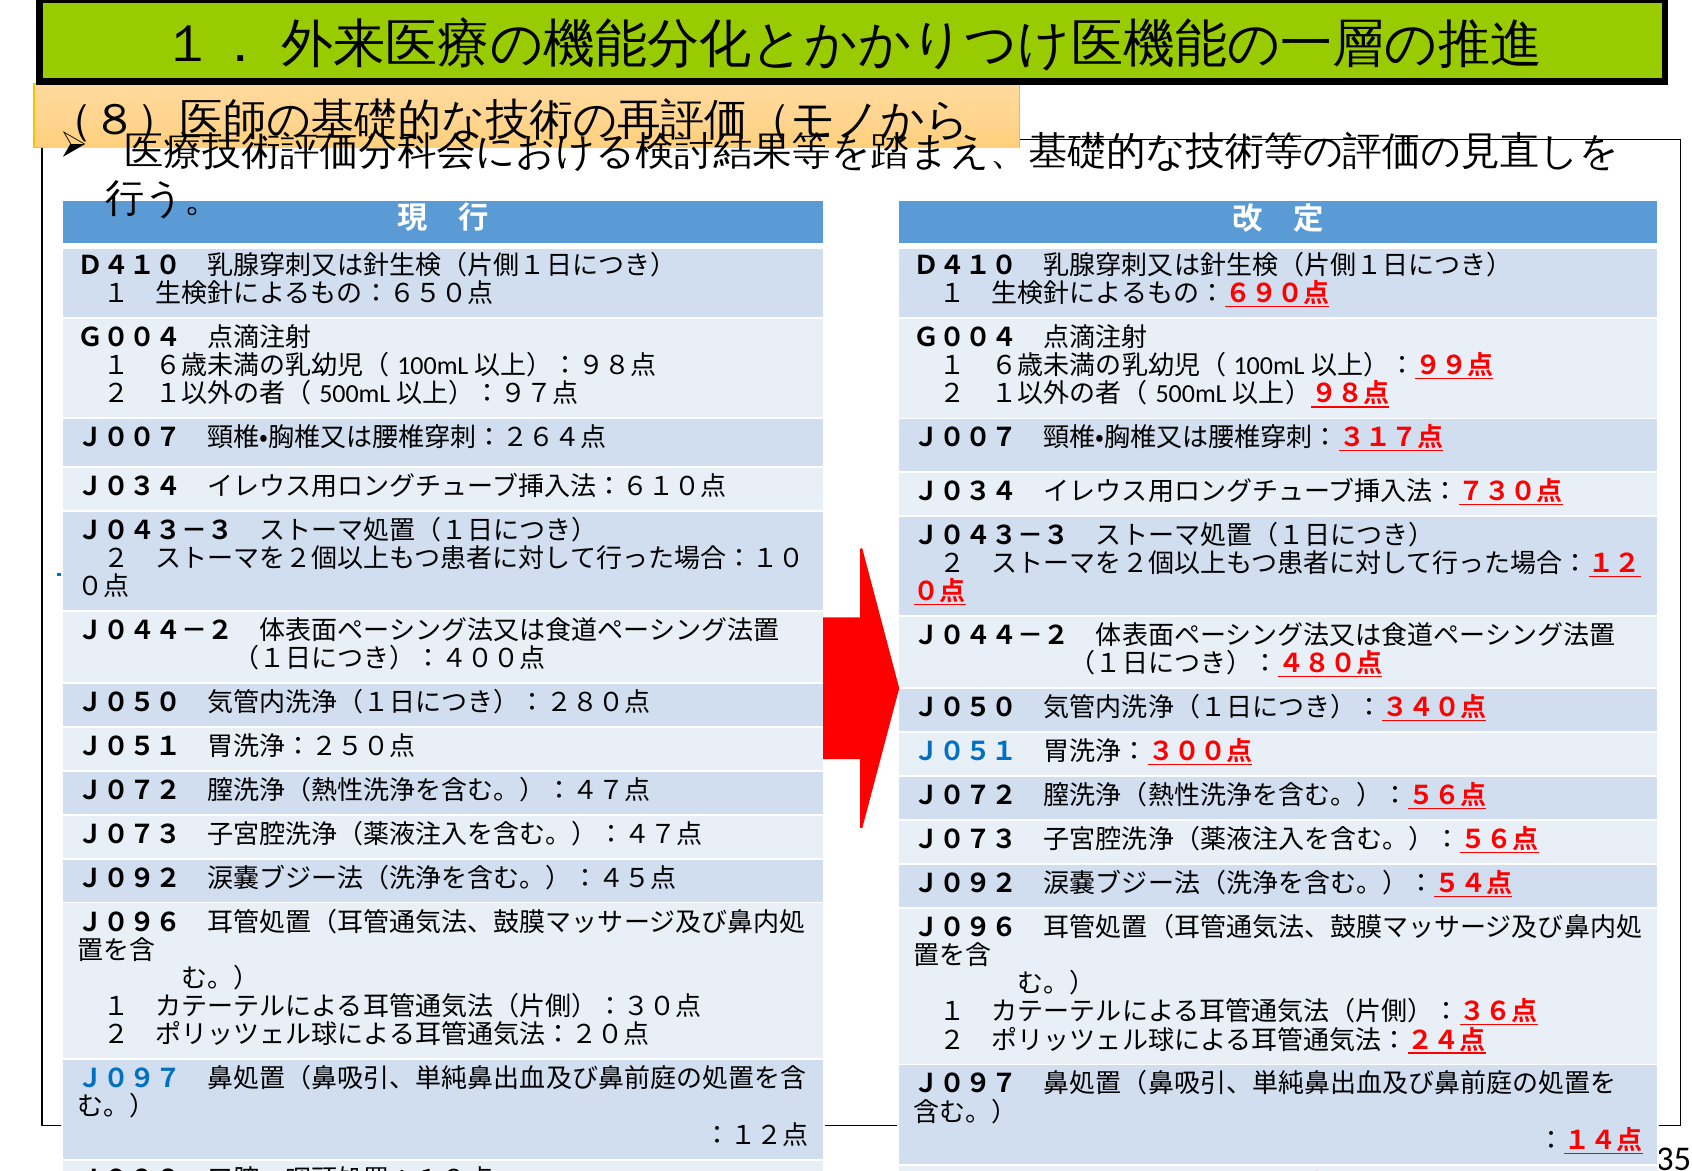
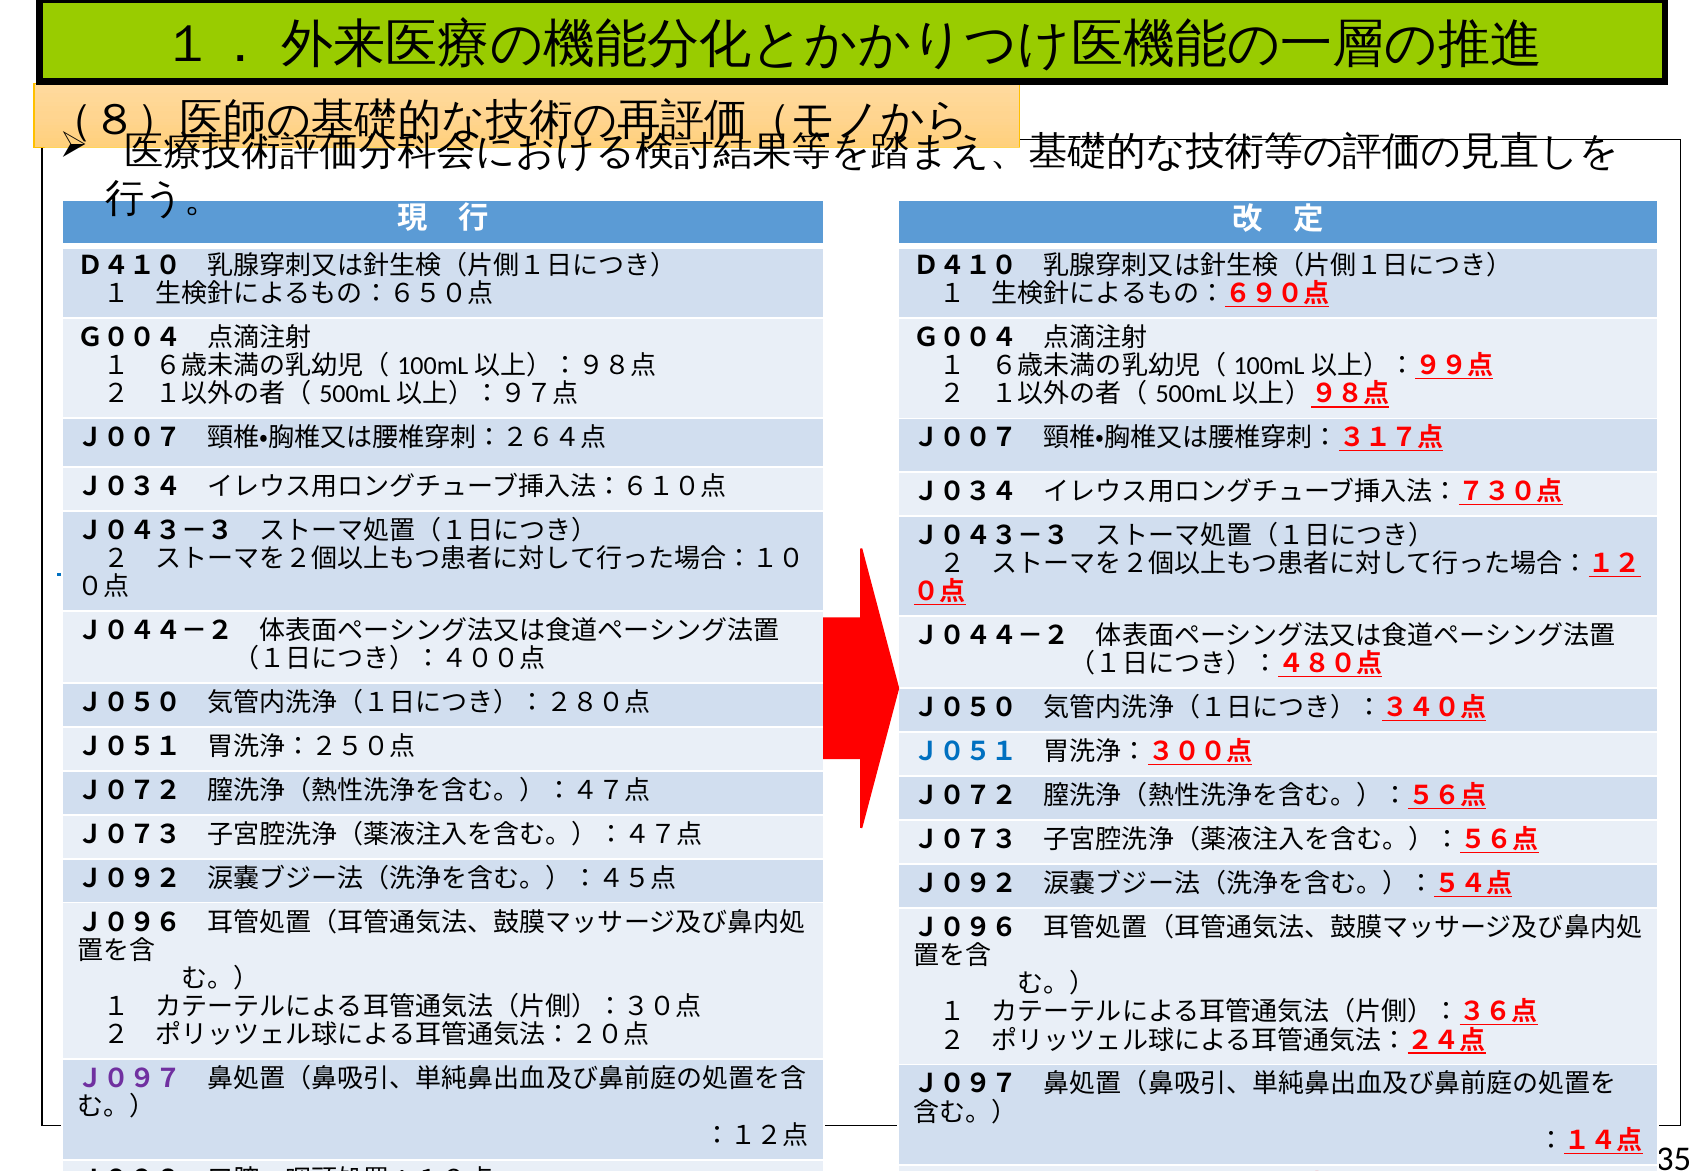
Ｊ０９７ colour: blue -> purple (129, 1080)
